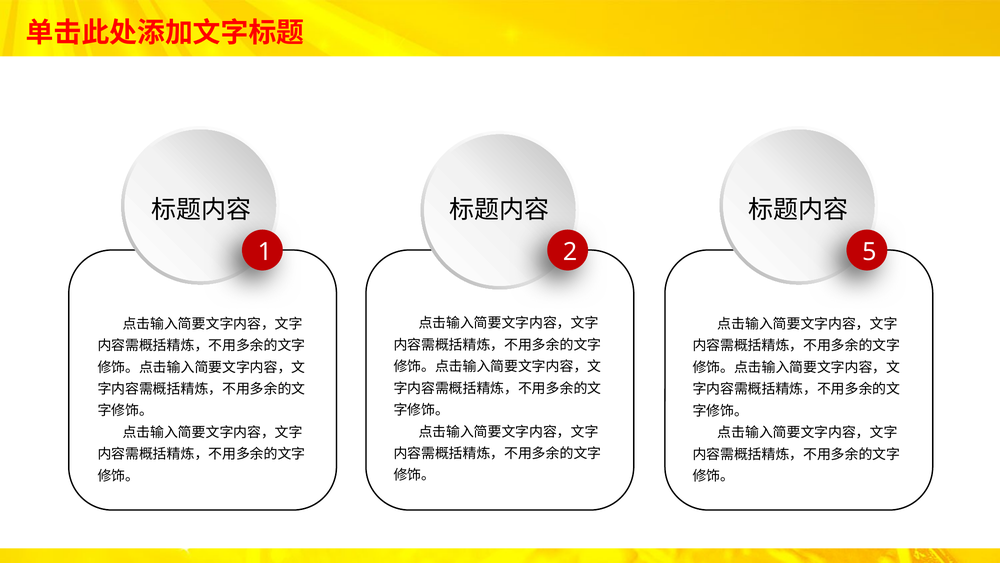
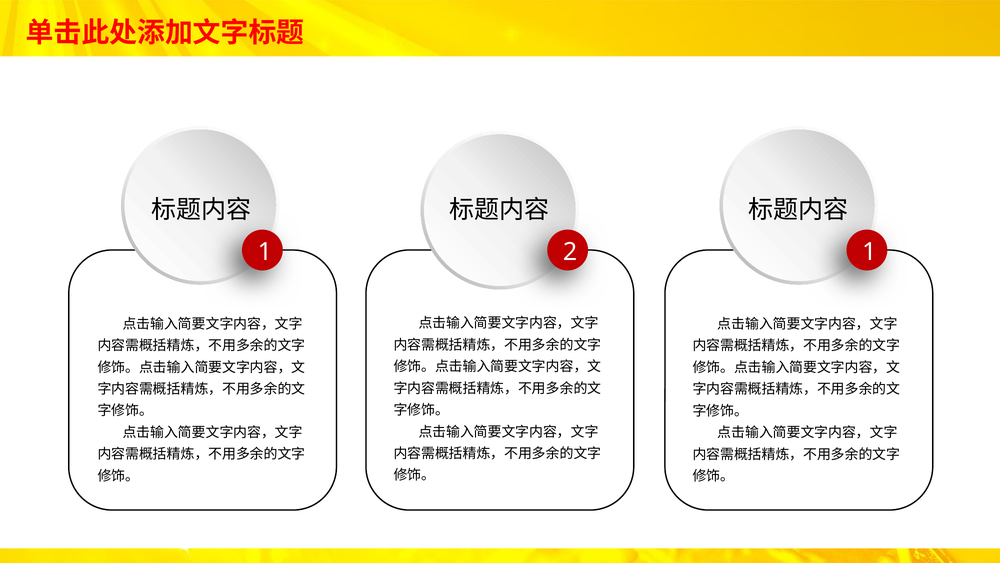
2 5: 5 -> 1 (869, 252)
